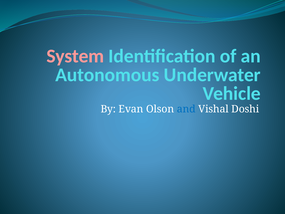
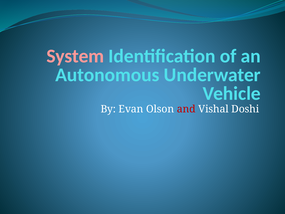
and colour: blue -> red (186, 109)
